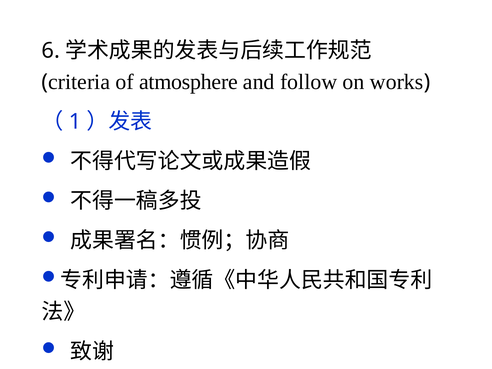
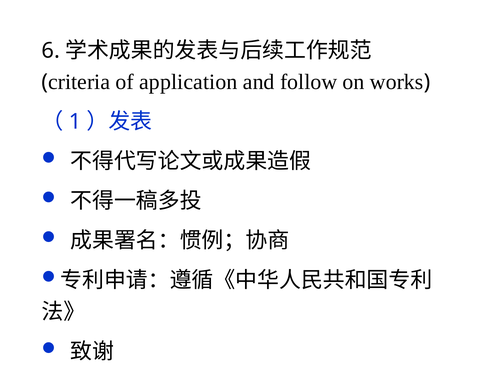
atmosphere: atmosphere -> application (188, 82)
